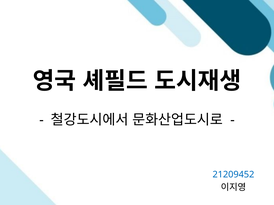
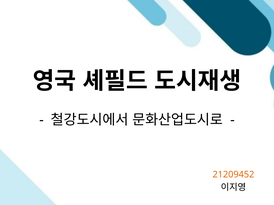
21209452 colour: blue -> orange (233, 175)
